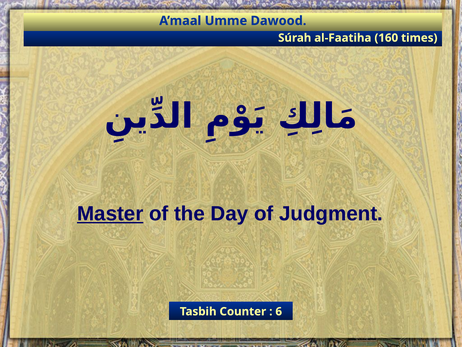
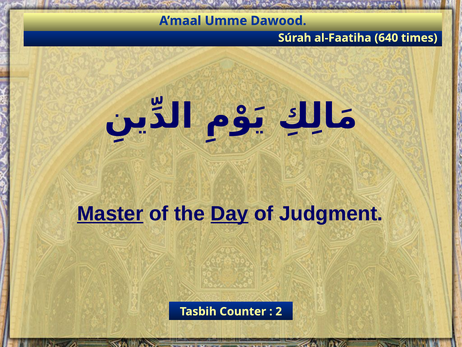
160: 160 -> 640 (386, 38)
Day underline: none -> present (229, 213)
6: 6 -> 2 (279, 311)
